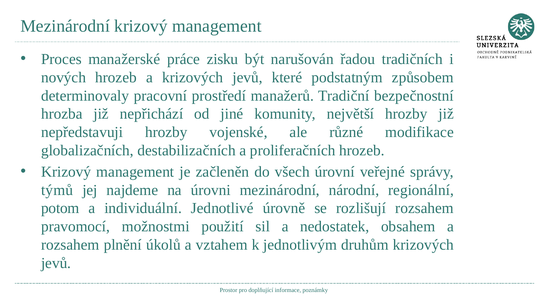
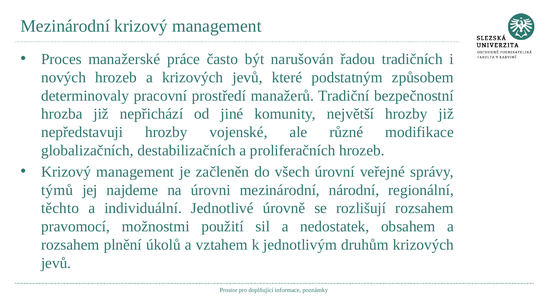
zisku: zisku -> často (222, 59)
potom: potom -> těchto (60, 208)
